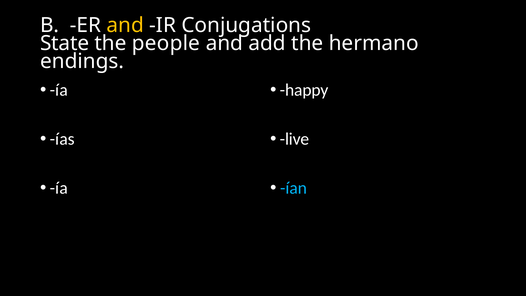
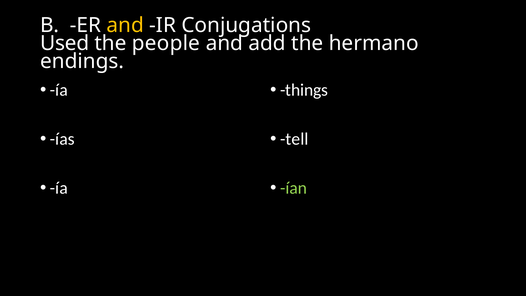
State: State -> Used (65, 43)
happy: happy -> things (304, 90)
live: live -> tell (294, 139)
ían colour: light blue -> light green (294, 188)
